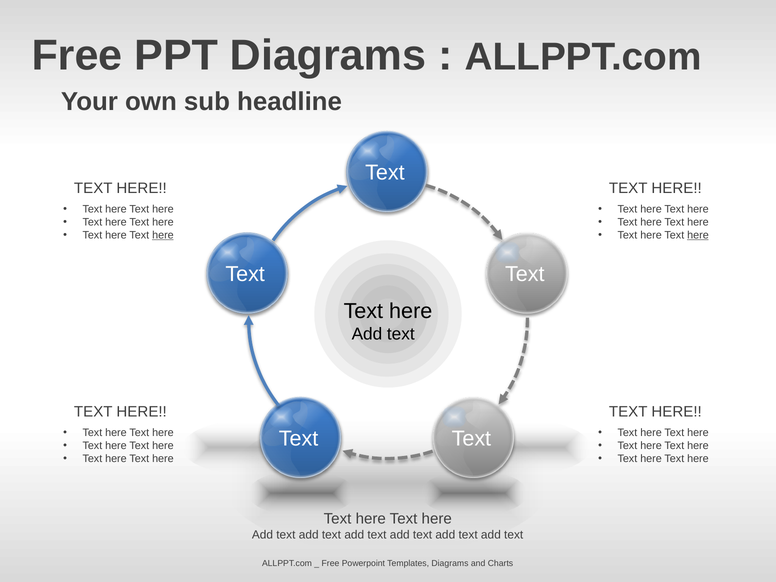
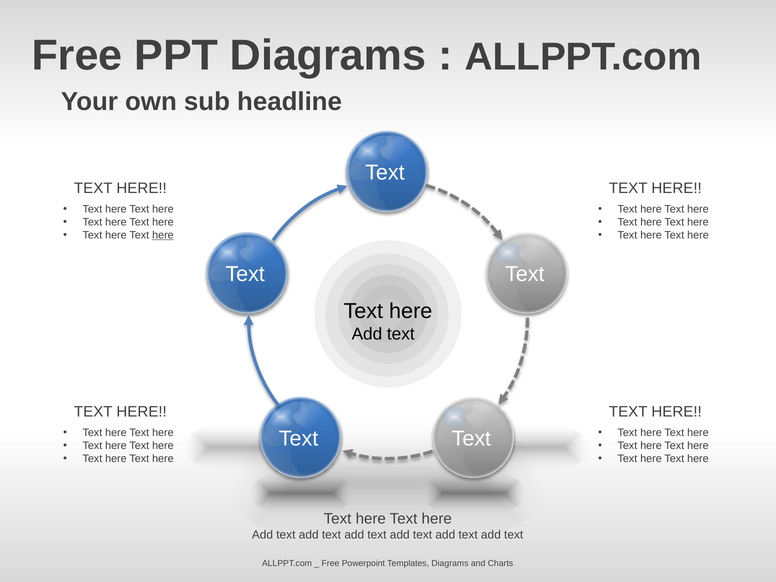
here underline: present -> none (698, 235)
